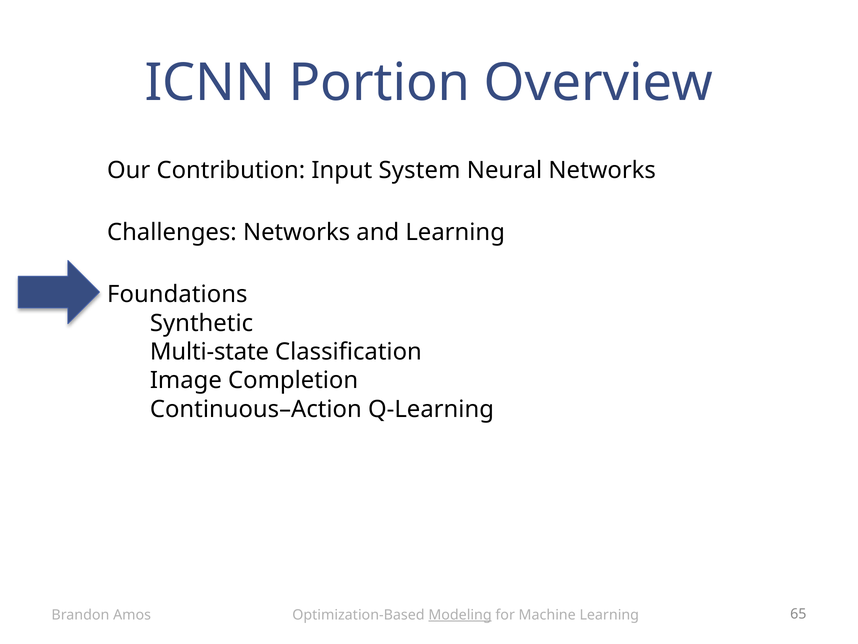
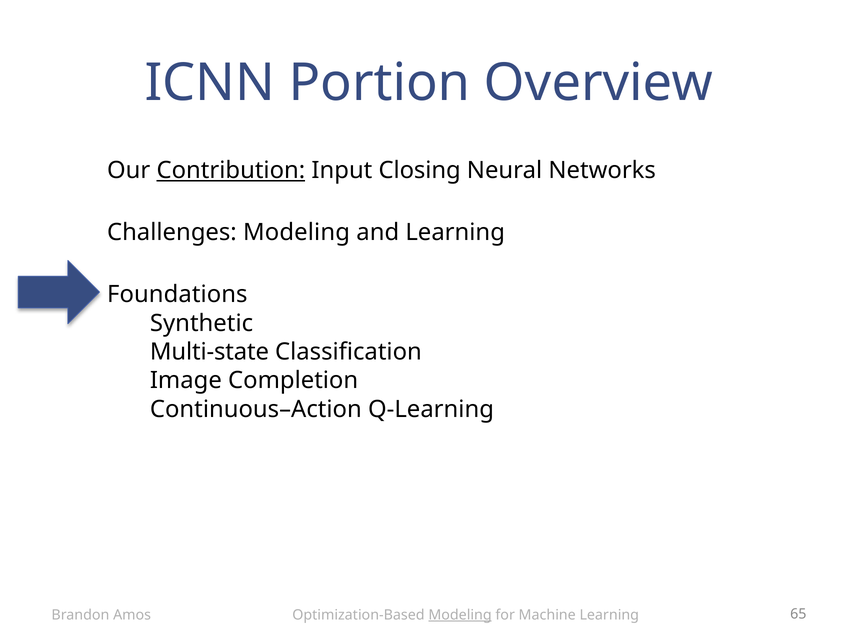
Contribution underline: none -> present (231, 170)
System: System -> Closing (420, 170)
Challenges Networks: Networks -> Modeling (296, 232)
